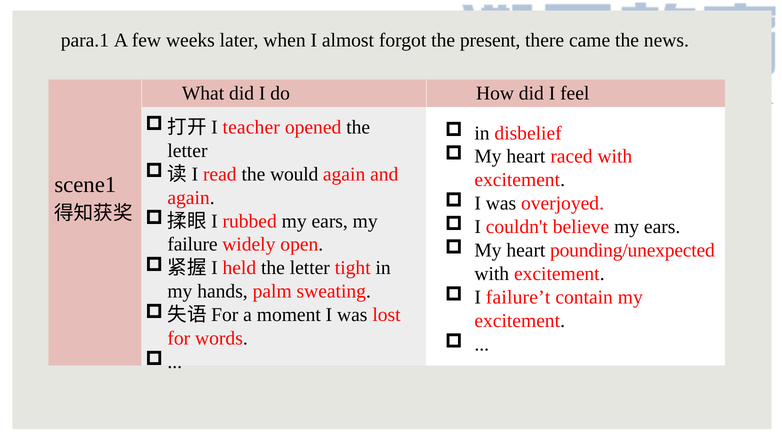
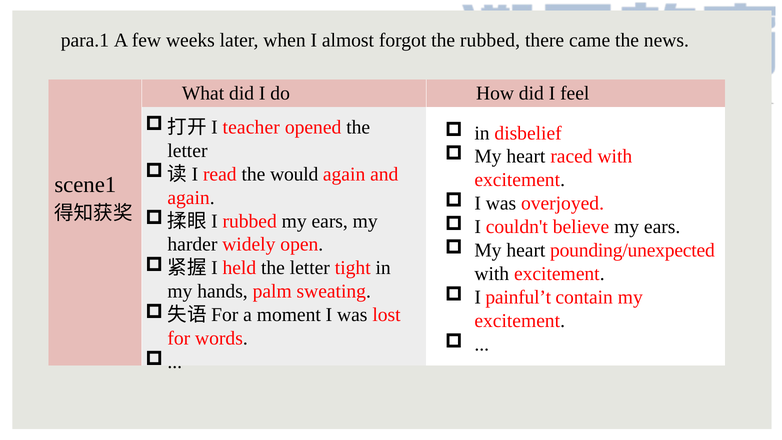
the present: present -> rubbed (490, 40)
failure: failure -> harder (192, 244)
failure’t: failure’t -> painful’t (518, 297)
